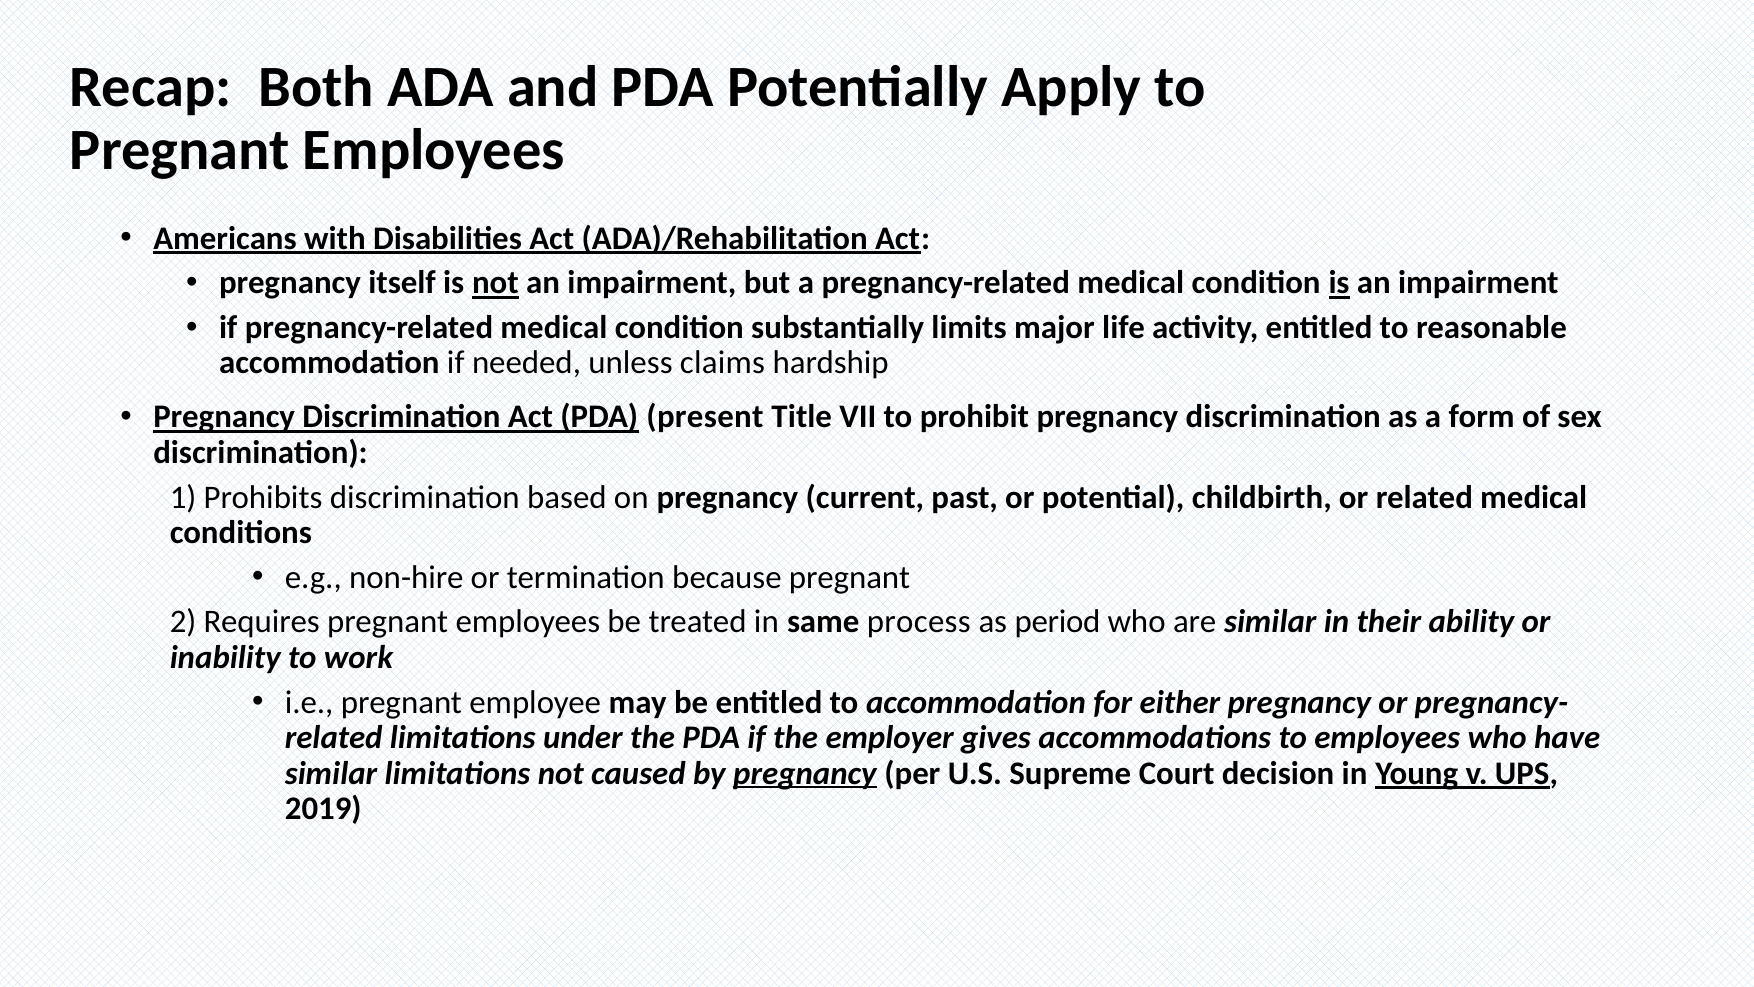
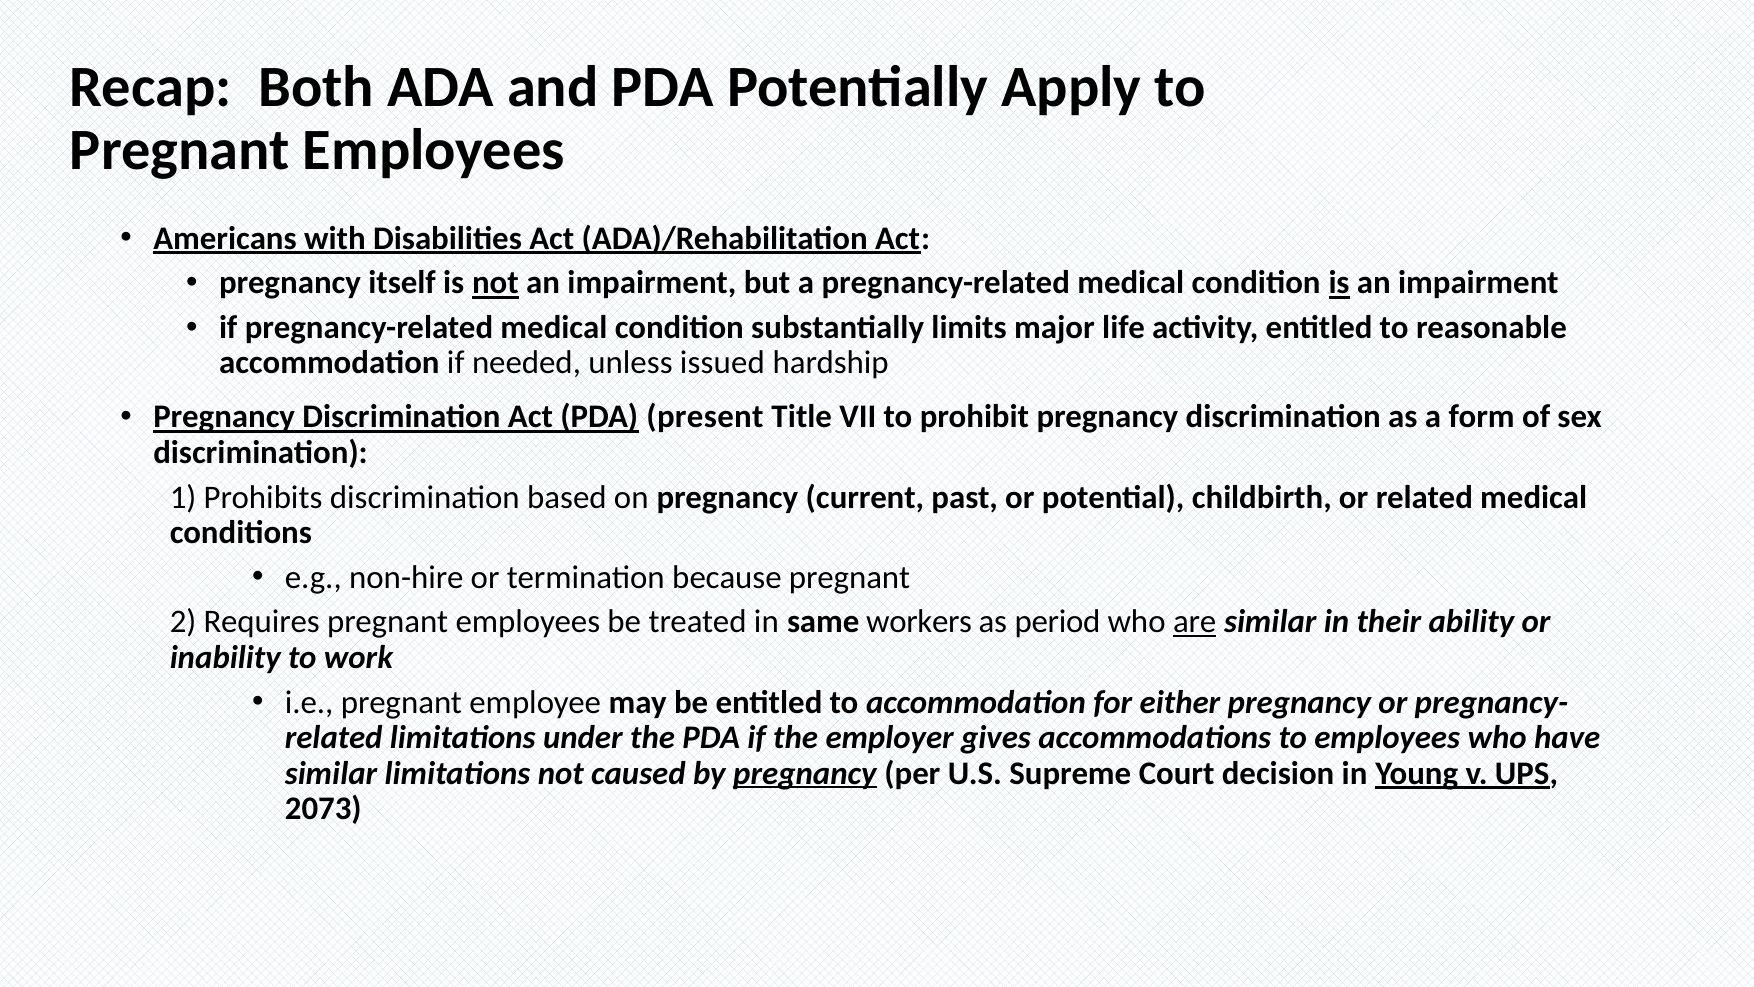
claims: claims -> issued (722, 363)
process: process -> workers (919, 622)
are underline: none -> present (1195, 622)
2019: 2019 -> 2073 (323, 809)
